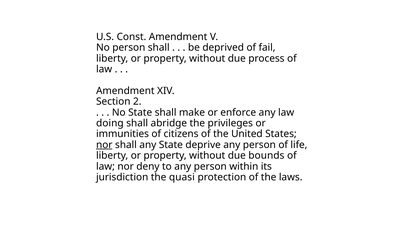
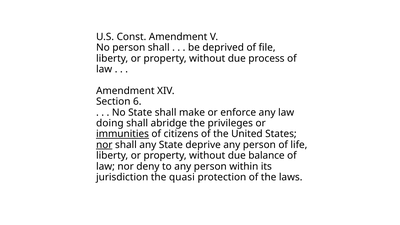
fail: fail -> file (267, 48)
2: 2 -> 6 (137, 102)
immunities underline: none -> present (123, 134)
bounds: bounds -> balance (266, 156)
